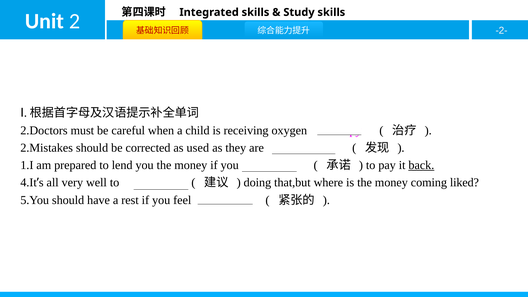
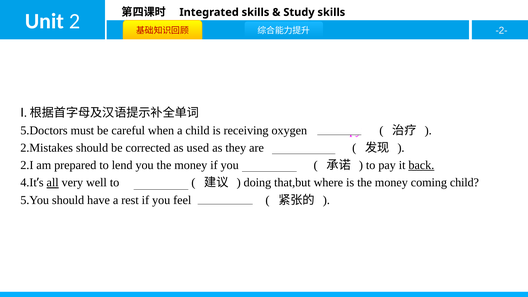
2.Doctors: 2.Doctors -> 5.Doctors (44, 130)
1.I: 1.I -> 2.I (27, 165)
all underline: none -> present (53, 183)
coming liked: liked -> child (464, 183)
